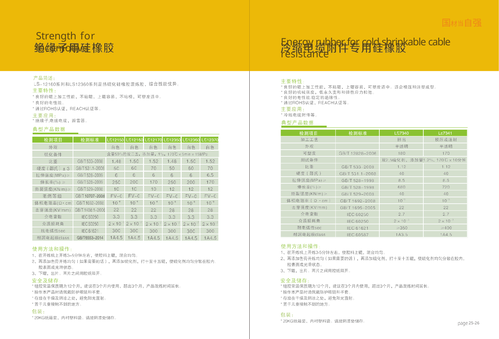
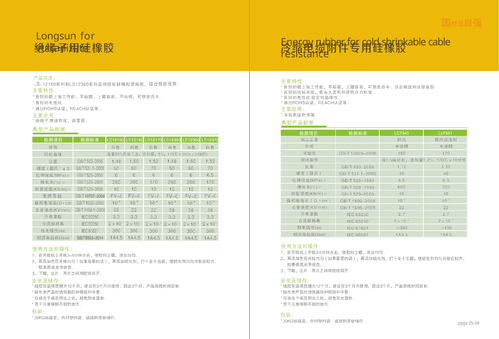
Strength: Strength -> Longsun (56, 36)
locomotive: locomotive -> vulcanizate (62, 48)
